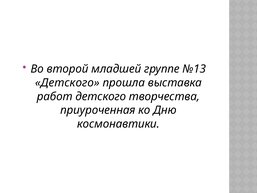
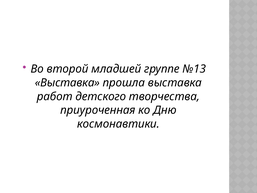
Детского: Детского -> Выставка (67, 83)
